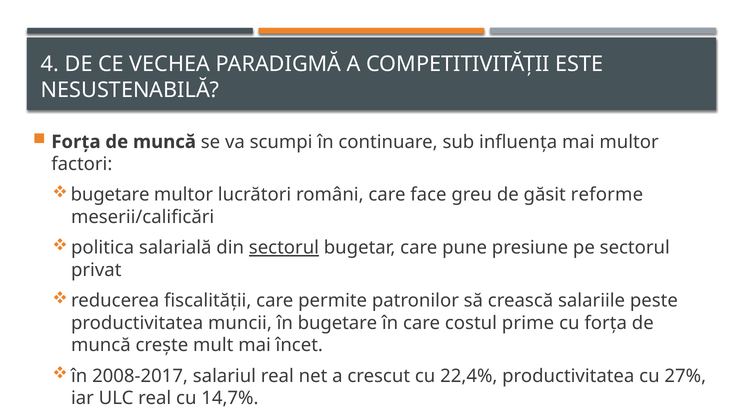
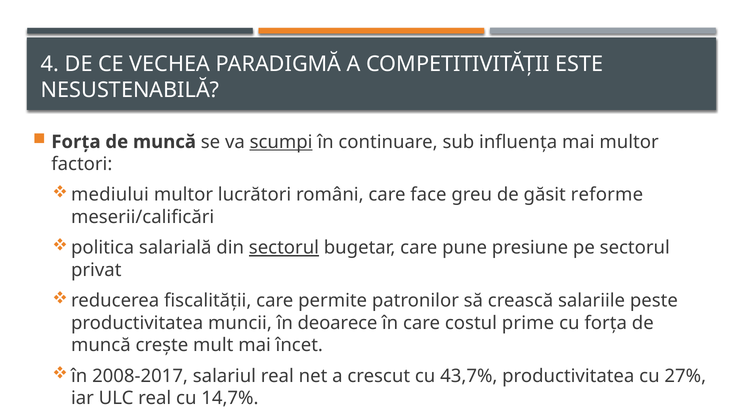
scumpi underline: none -> present (281, 142)
bugetare: bugetare -> mediului (110, 195)
în bugetare: bugetare -> deoarece (338, 323)
22,4%: 22,4% -> 43,7% (469, 376)
